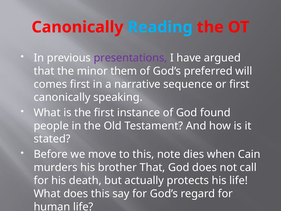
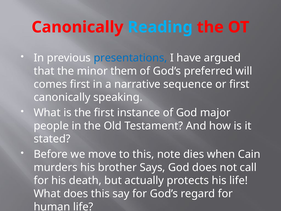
presentations colour: purple -> blue (130, 58)
found: found -> major (215, 113)
brother That: That -> Says (153, 167)
